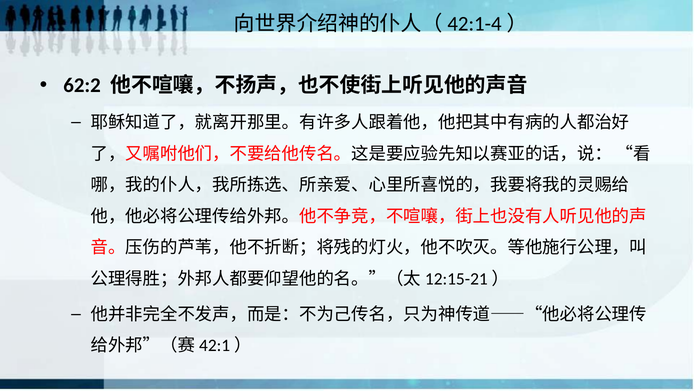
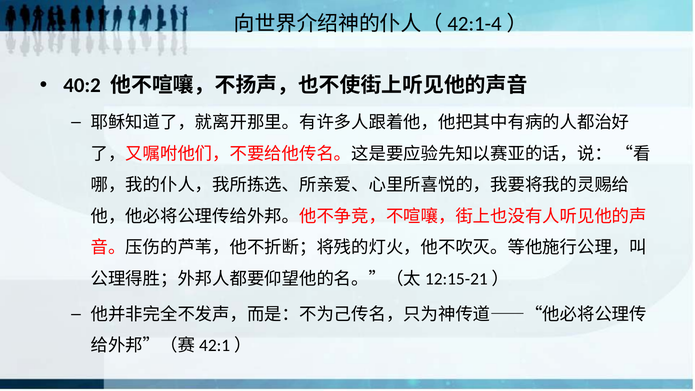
62:2: 62:2 -> 40:2 (82, 85)
